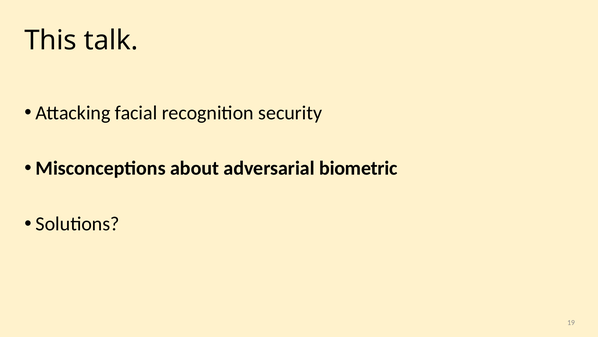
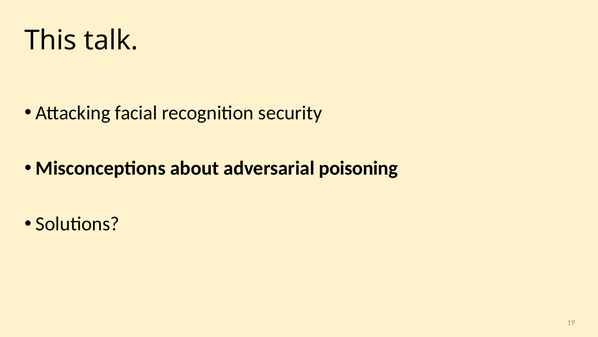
biometric: biometric -> poisoning (358, 168)
